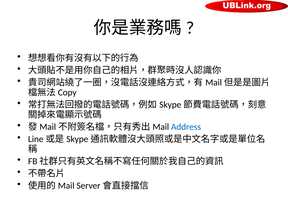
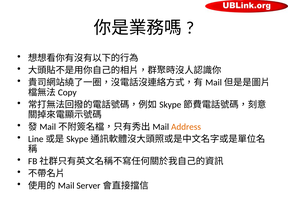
Address colour: blue -> orange (186, 127)
